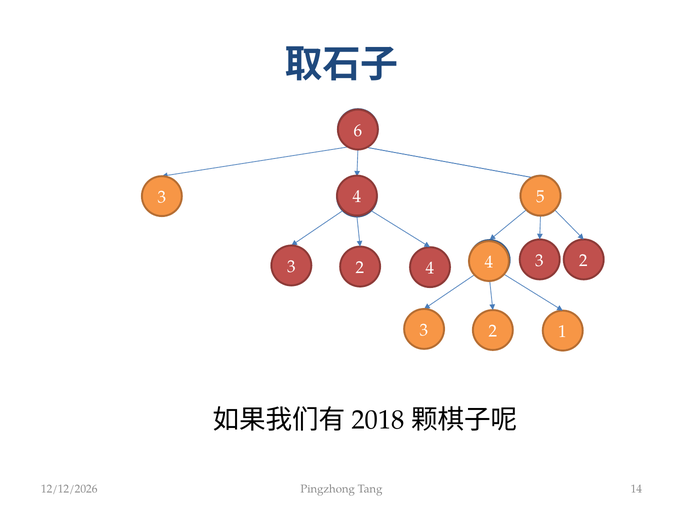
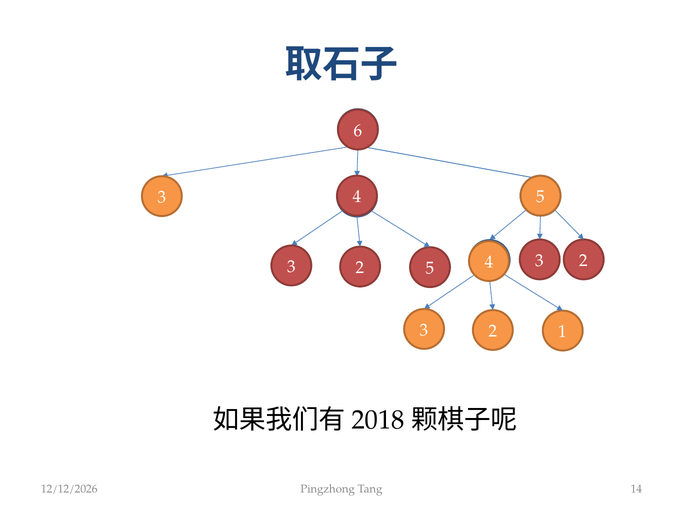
4: 4 -> 5 (430, 268)
